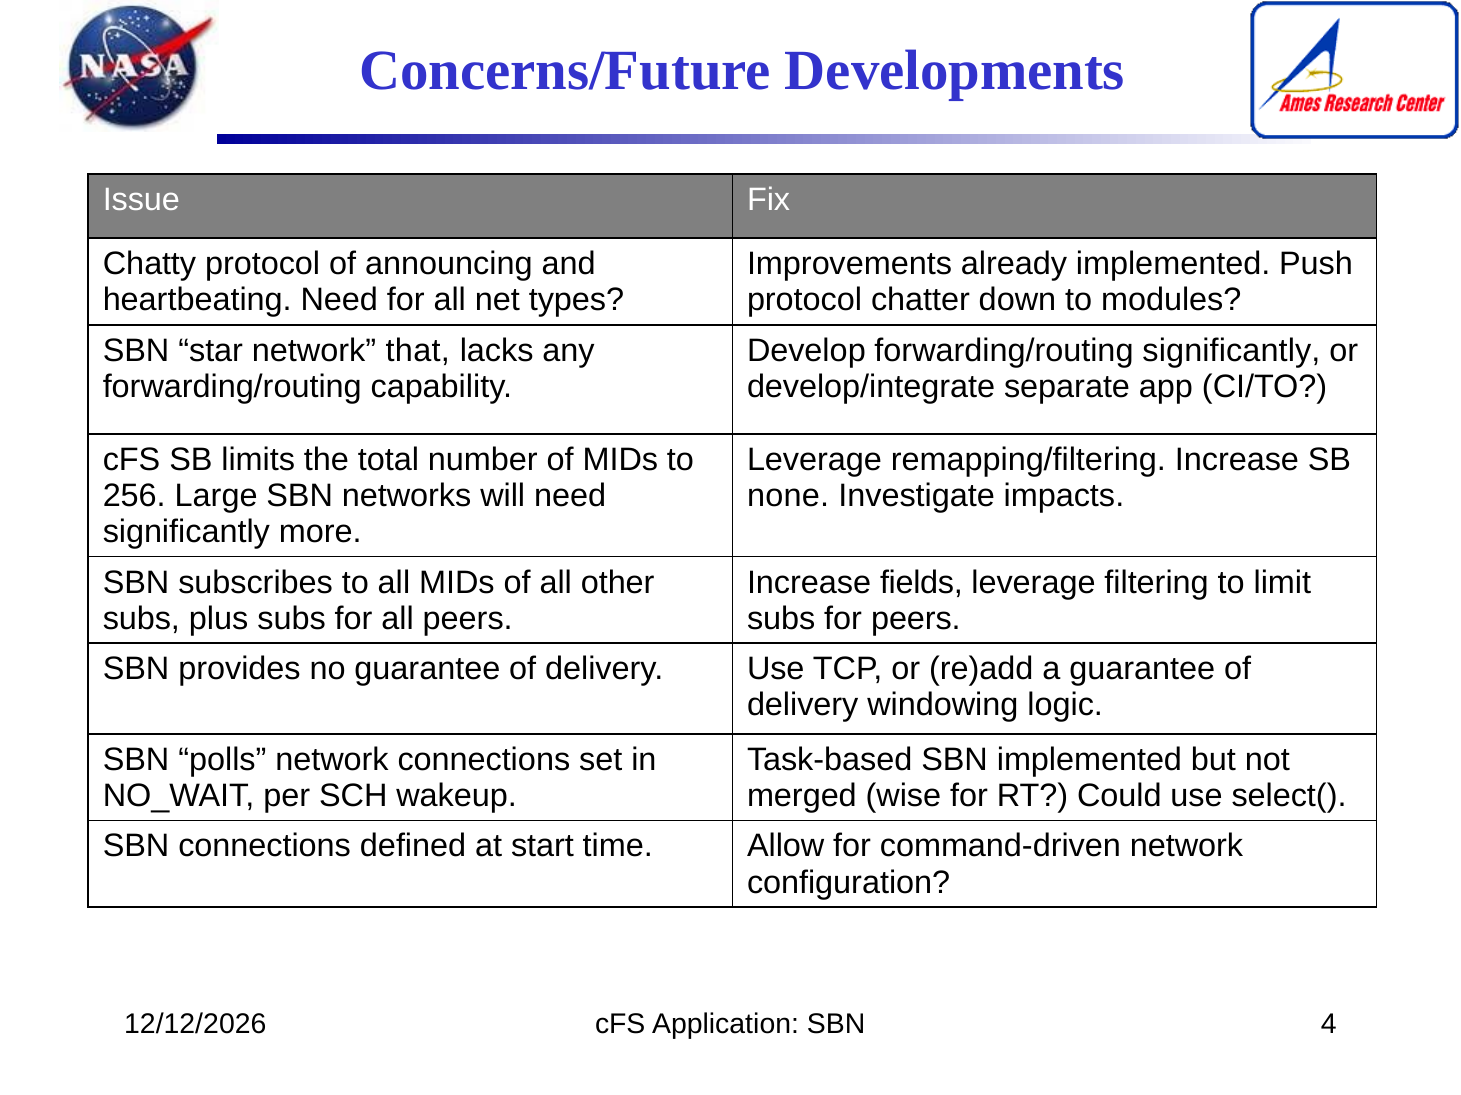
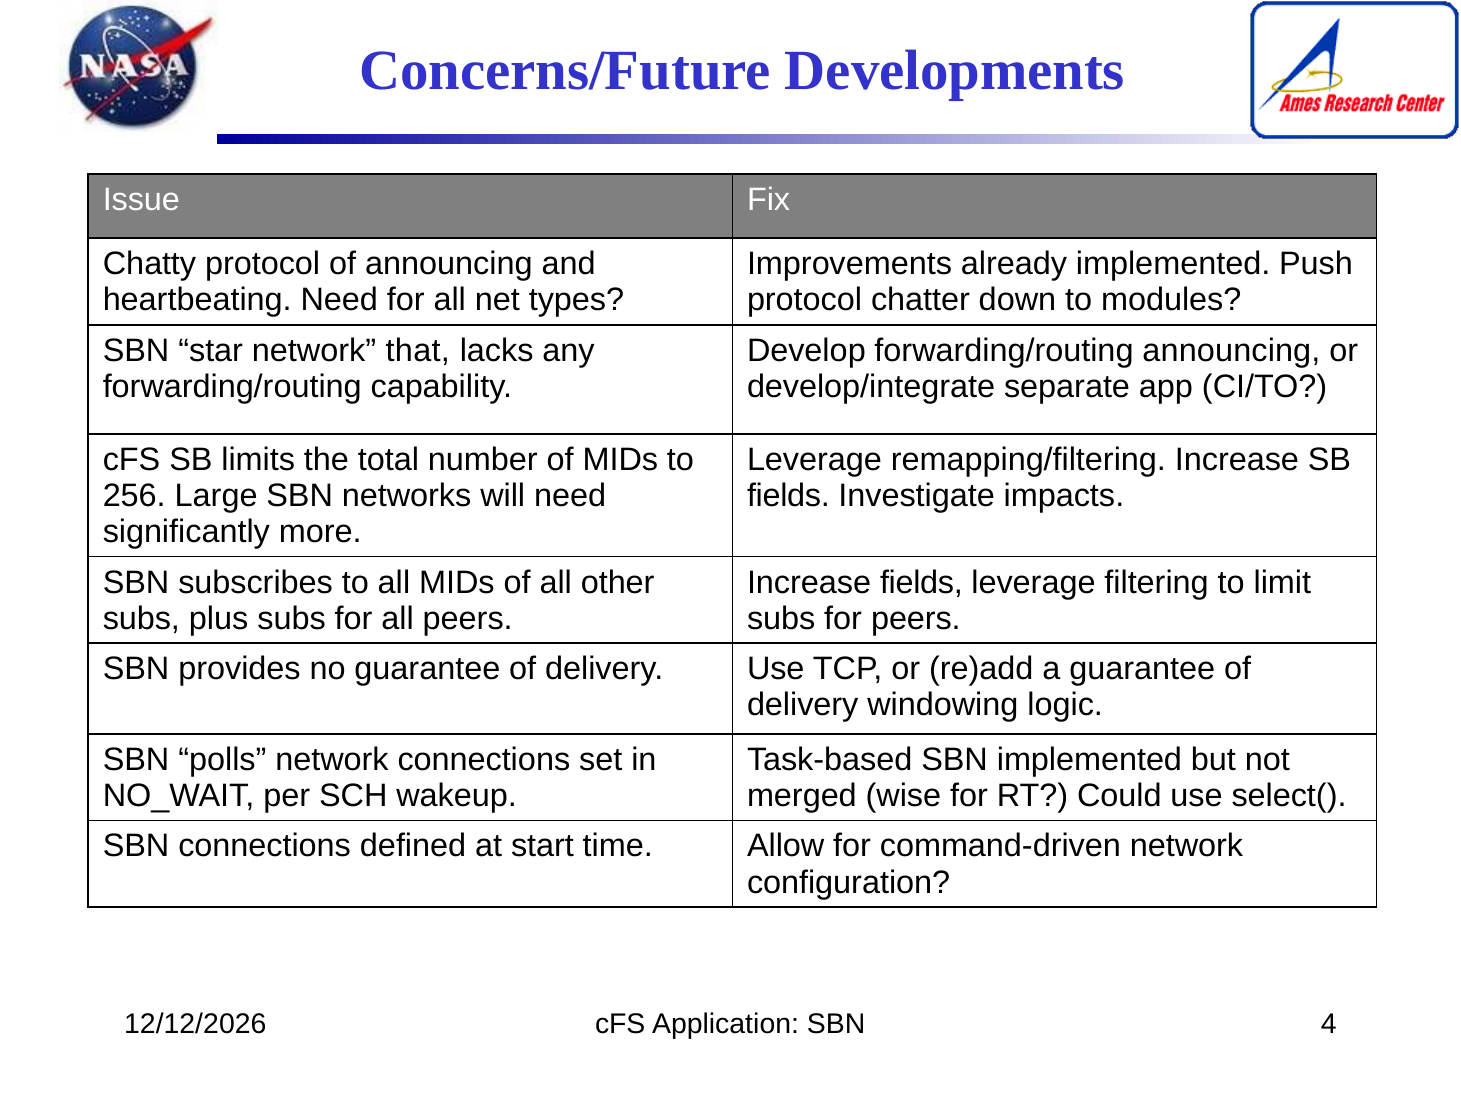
forwarding/routing significantly: significantly -> announcing (1231, 351)
none: none -> fields (788, 496)
